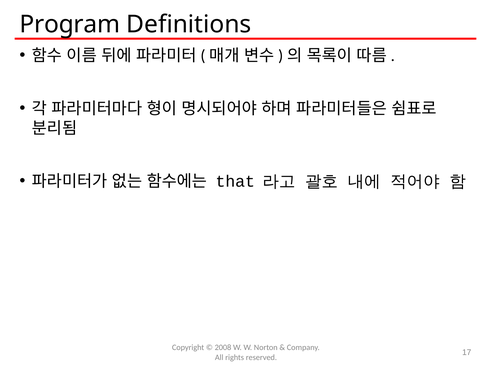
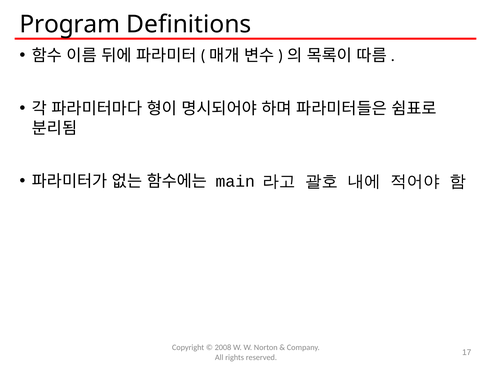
that: that -> main (235, 181)
